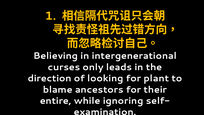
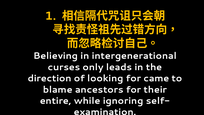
plant: plant -> came (156, 78)
